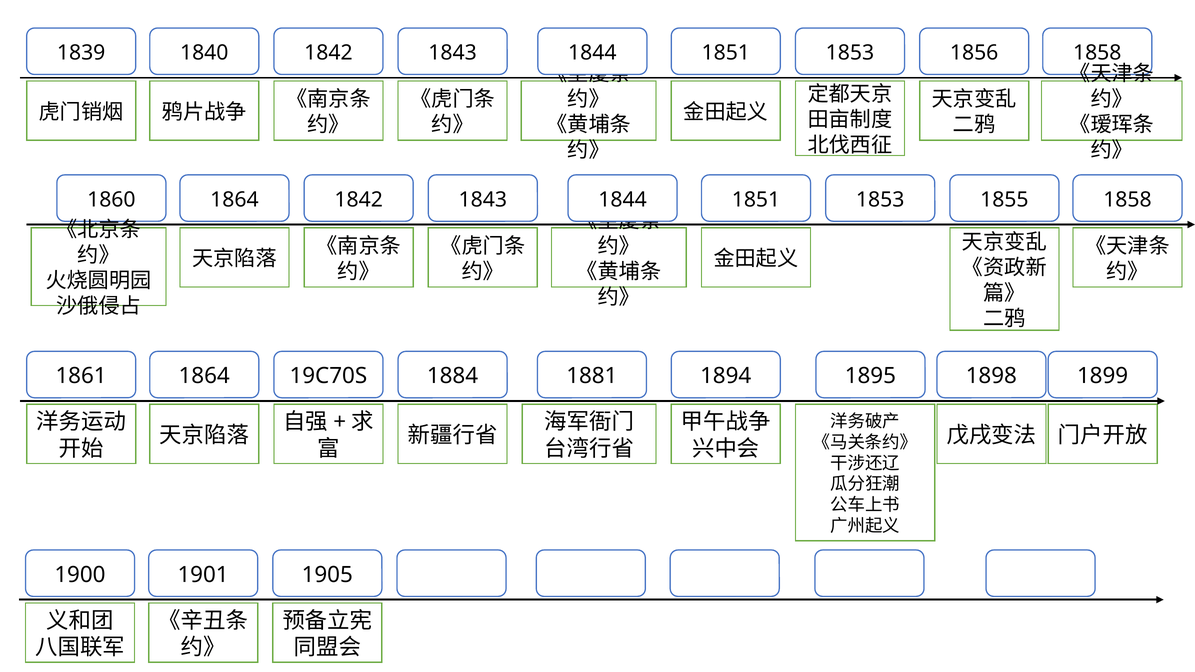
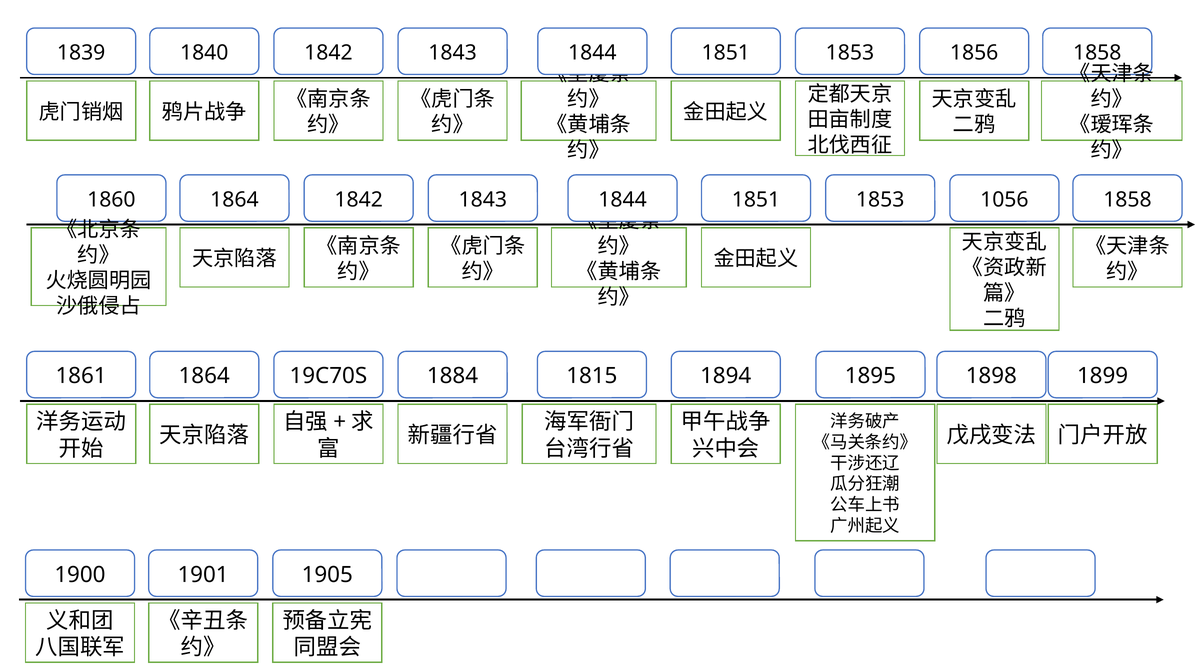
1855: 1855 -> 1056 (1004, 200)
1881: 1881 -> 1815 (592, 376)
